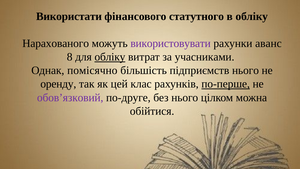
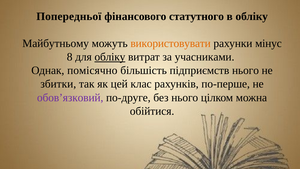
Використати: Використати -> Попередньої (69, 16)
Нарахованого: Нарахованого -> Майбутньому (56, 43)
використовувати colour: purple -> orange (171, 43)
аванс: аванс -> мінус (268, 43)
оренду: оренду -> збитки (58, 84)
по-перше underline: present -> none (226, 84)
